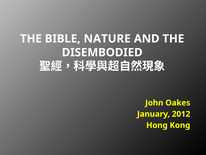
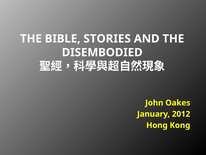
NATURE: NATURE -> STORIES (107, 39)
